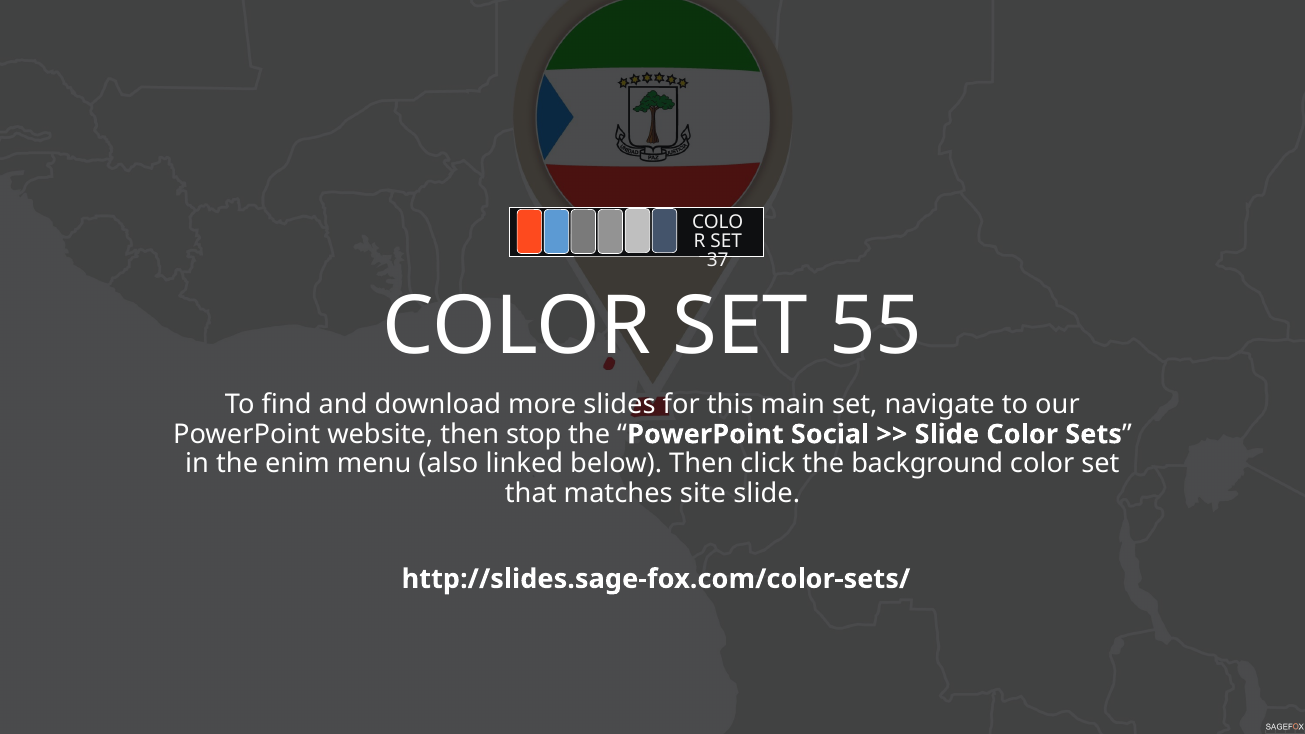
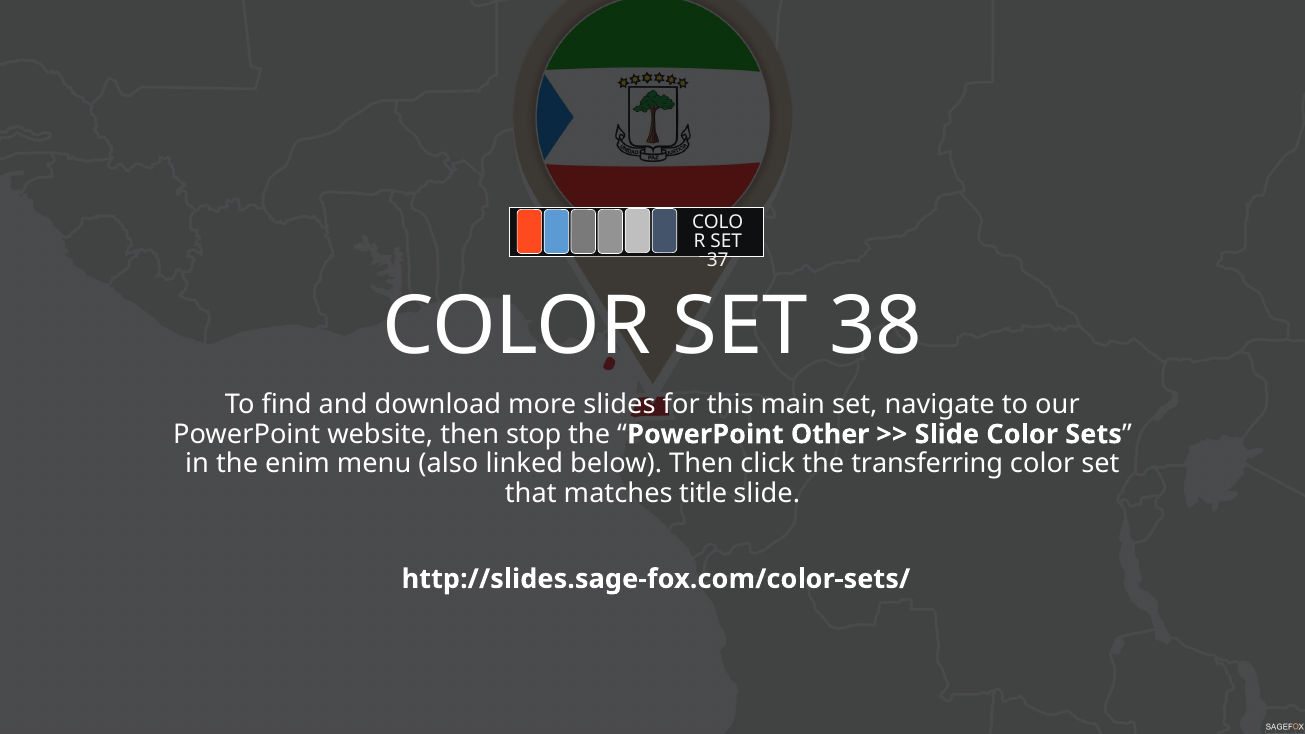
55: 55 -> 38 (876, 326)
Social: Social -> Other (830, 434)
background: background -> transferring (927, 464)
site: site -> title (703, 493)
